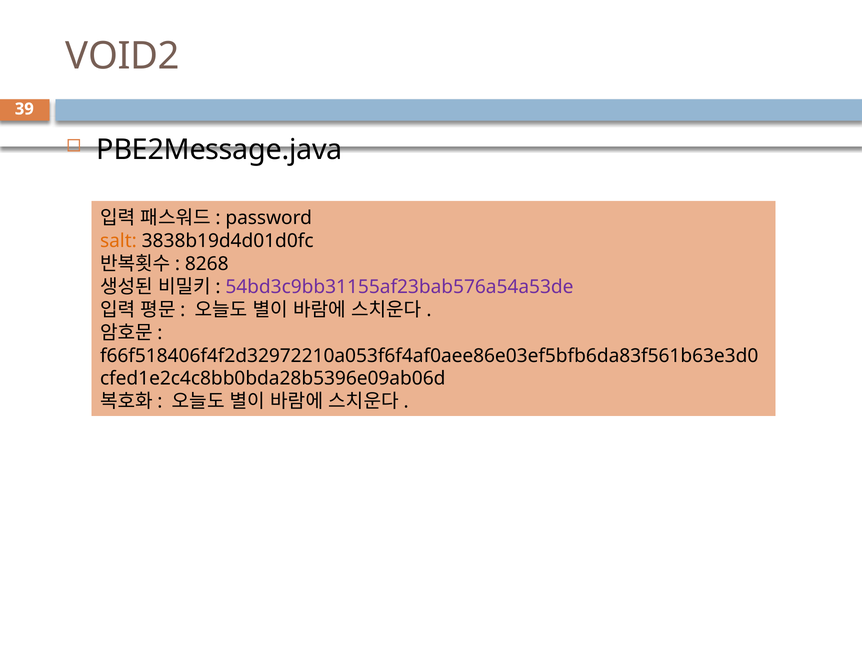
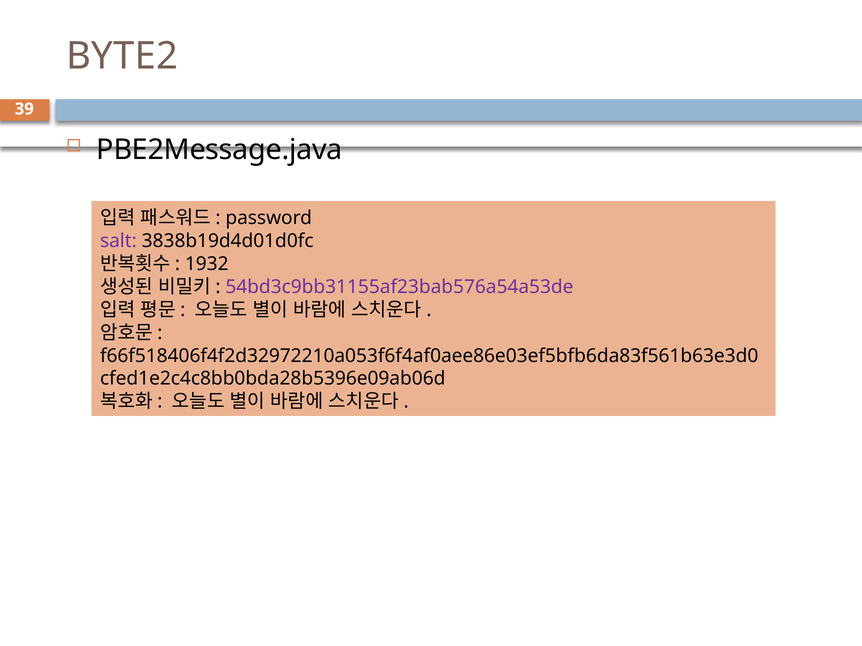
VOID2: VOID2 -> BYTE2 (122, 56)
salt colour: orange -> purple (118, 241)
8268: 8268 -> 1932 (207, 264)
